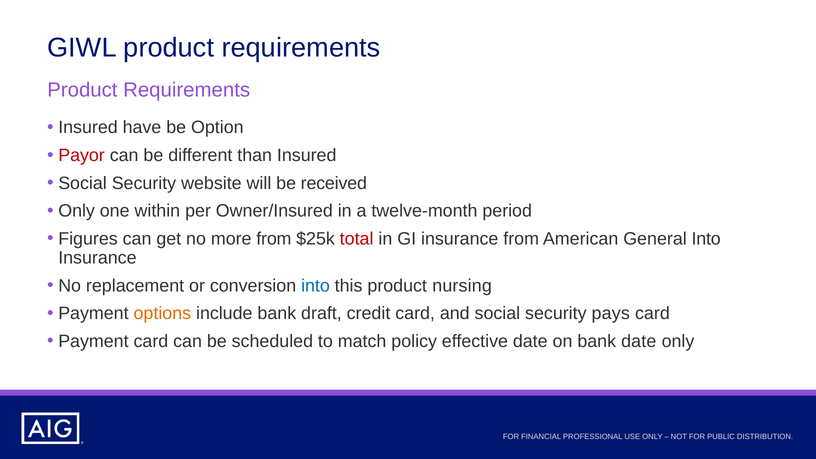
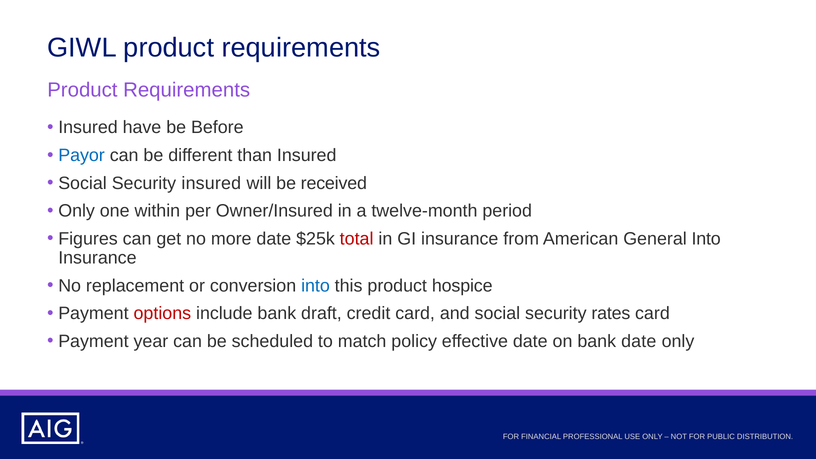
Option: Option -> Before (217, 128)
Payor colour: red -> blue (82, 155)
Security website: website -> insured (211, 183)
more from: from -> date (274, 239)
nursing: nursing -> hospice (462, 286)
options colour: orange -> red (162, 314)
pays: pays -> rates (611, 314)
Payment card: card -> year (151, 341)
